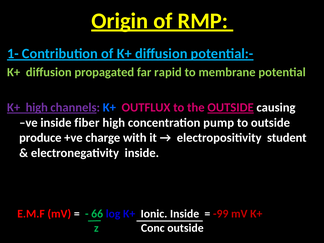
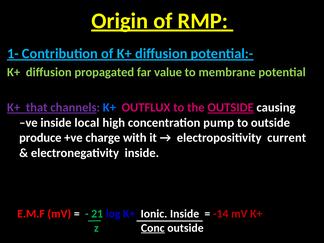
rapid: rapid -> value (168, 72)
K+ high: high -> that (37, 108)
fiber: fiber -> local (87, 123)
student: student -> current (287, 138)
66: 66 -> 21 (97, 214)
-99: -99 -> -14 (221, 214)
Conc underline: none -> present (153, 228)
